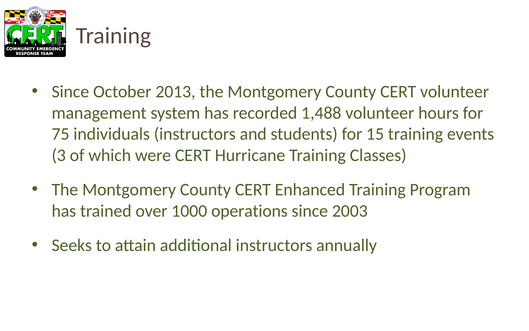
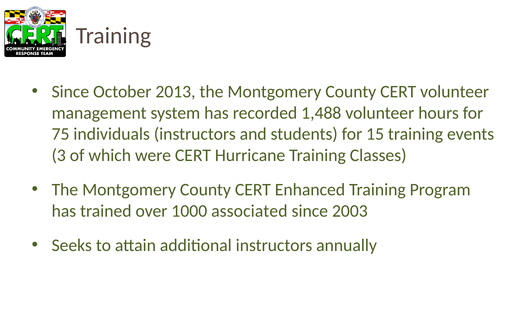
operations: operations -> associated (249, 211)
